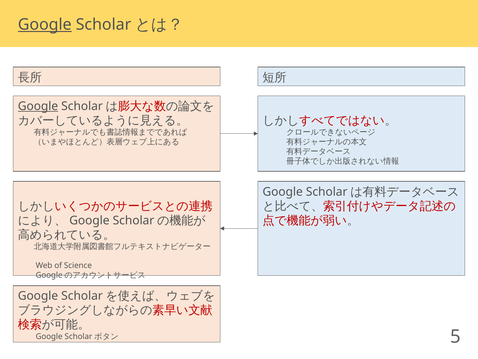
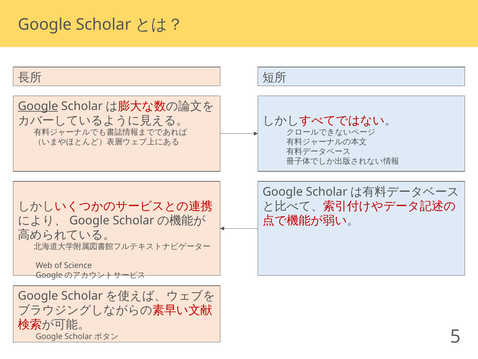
Google underline: present -> none (45, 25)
